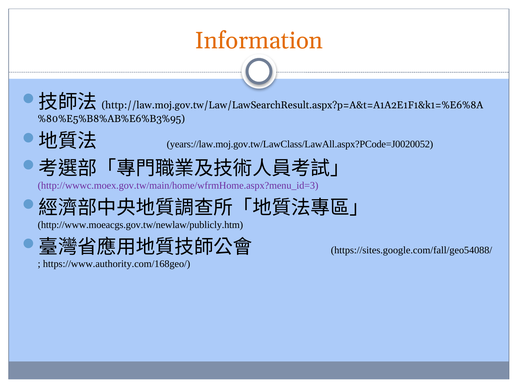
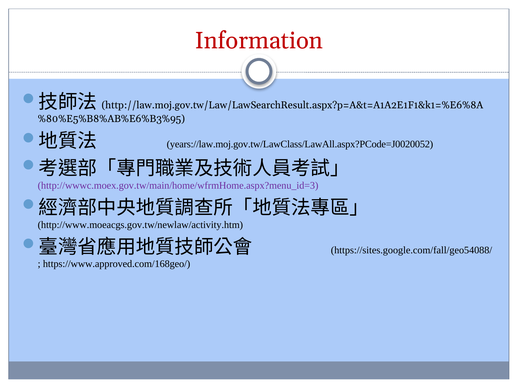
Information colour: orange -> red (259, 41)
http://www.moeacgs.gov.tw/newlaw/publicly.htm: http://www.moeacgs.gov.tw/newlaw/publicly.htm -> http://www.moeacgs.gov.tw/newlaw/activity.htm (140, 225)
https://www.authority.com/168geo/: https://www.authority.com/168geo/ -> https://www.approved.com/168geo/ (117, 264)
